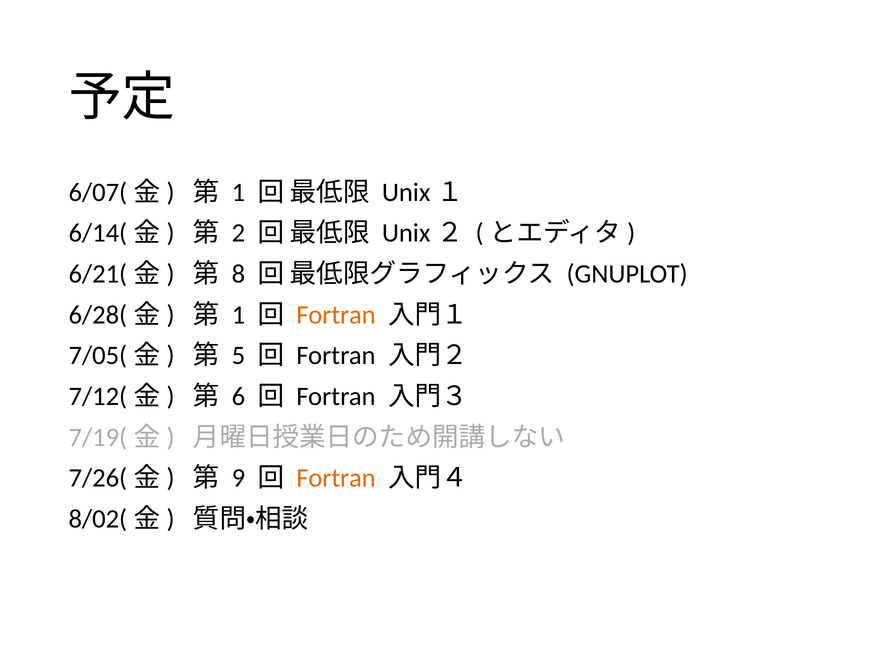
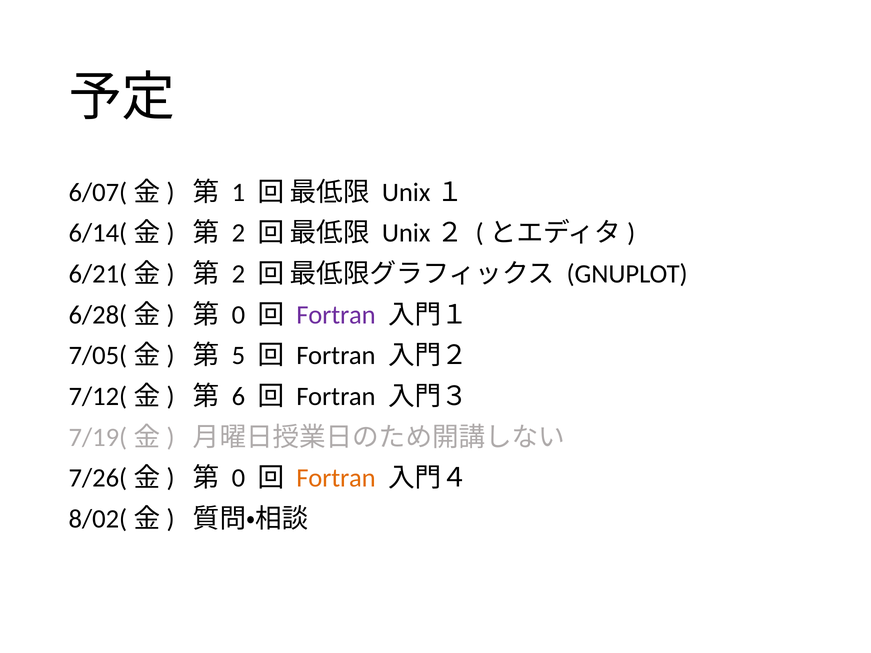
8: 8 -> 2 (238, 274)
1: 1 -> 0 (238, 315)
Fortran colour: orange -> purple (336, 315)
9: 9 -> 0 (238, 478)
